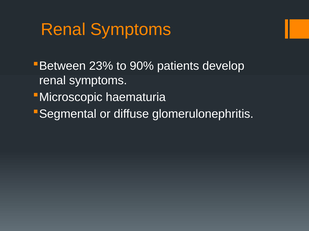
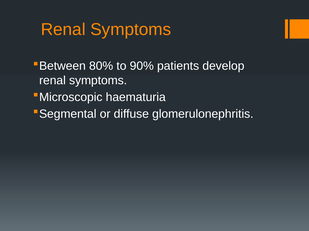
23%: 23% -> 80% (101, 66)
